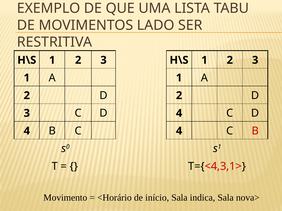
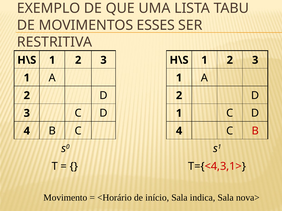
LADO: LADO -> ESSES (156, 25)
3 C D 4: 4 -> 1 (179, 113)
